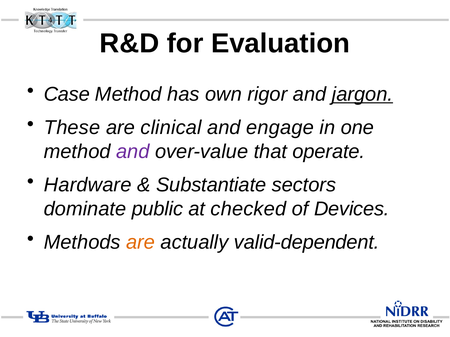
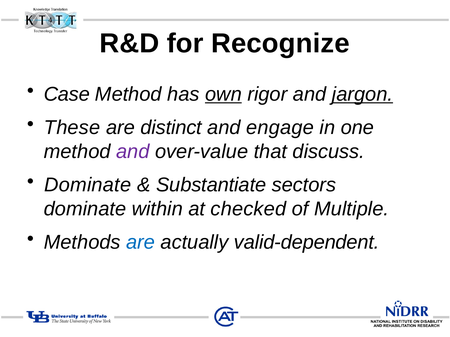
Evaluation: Evaluation -> Recognize (280, 44)
own underline: none -> present (223, 94)
clinical: clinical -> distinct (171, 128)
operate: operate -> discuss (329, 152)
Hardware: Hardware -> Dominate (88, 185)
public: public -> within (157, 209)
Devices: Devices -> Multiple (352, 209)
are colour: orange -> blue (141, 243)
